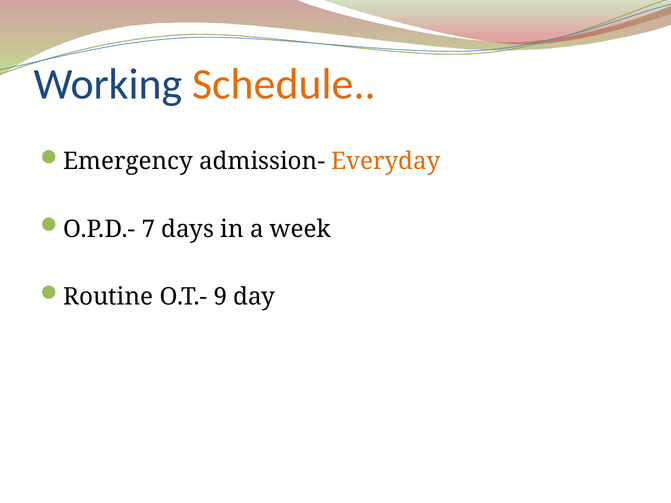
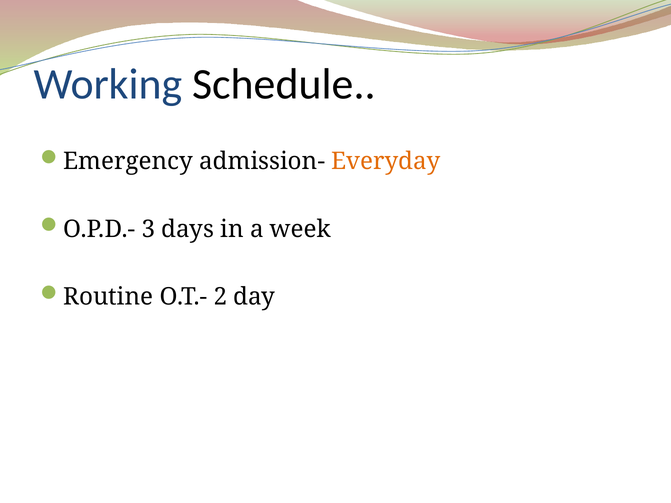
Schedule colour: orange -> black (284, 84)
7: 7 -> 3 (148, 229)
9: 9 -> 2 (220, 297)
